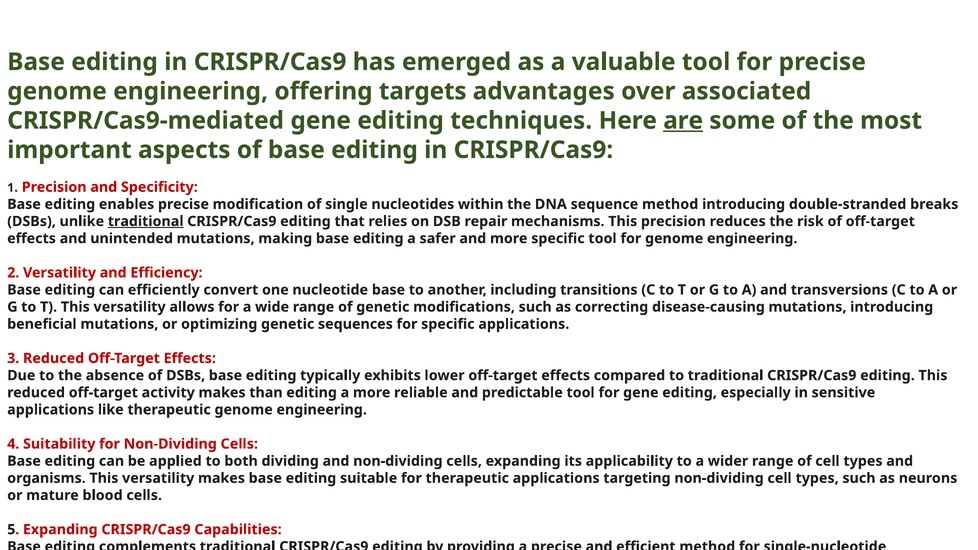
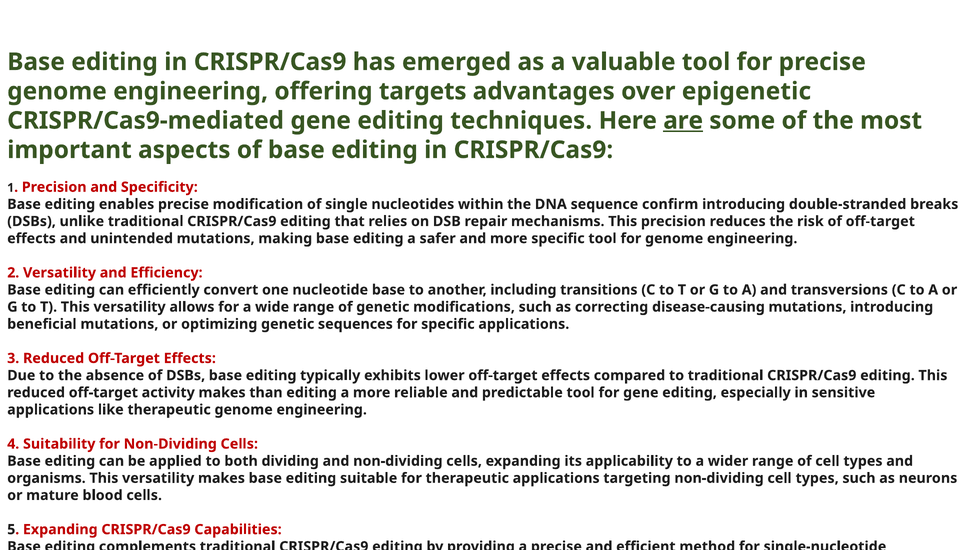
associated: associated -> epigenetic (746, 91)
sequence method: method -> confirm (670, 204)
traditional underline: present -> none (146, 221)
